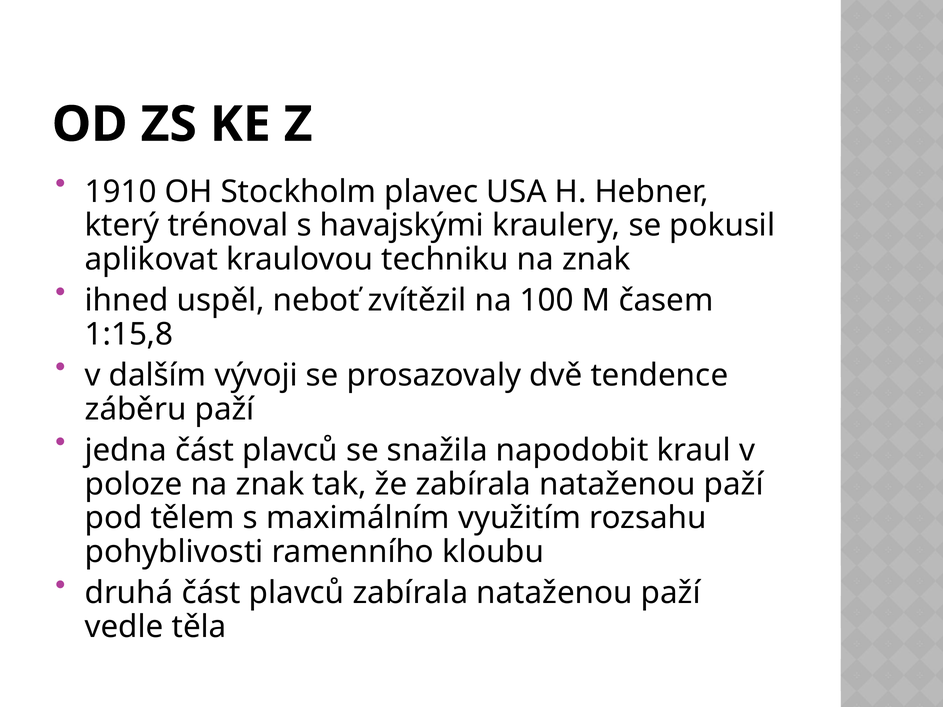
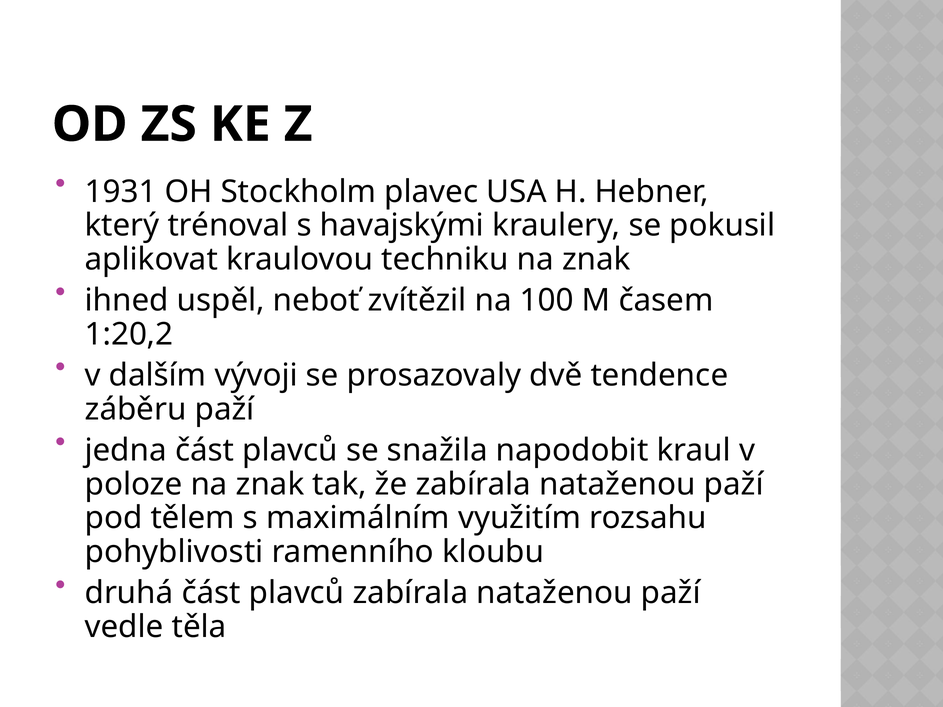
1910: 1910 -> 1931 (121, 192)
1:15,8: 1:15,8 -> 1:20,2 (129, 334)
